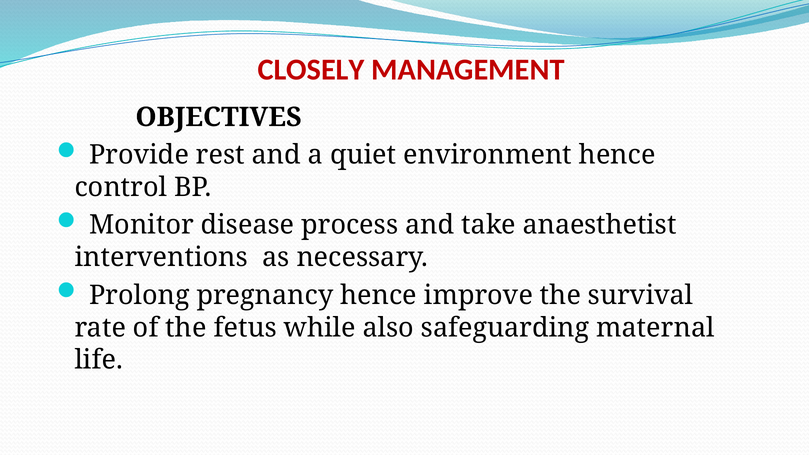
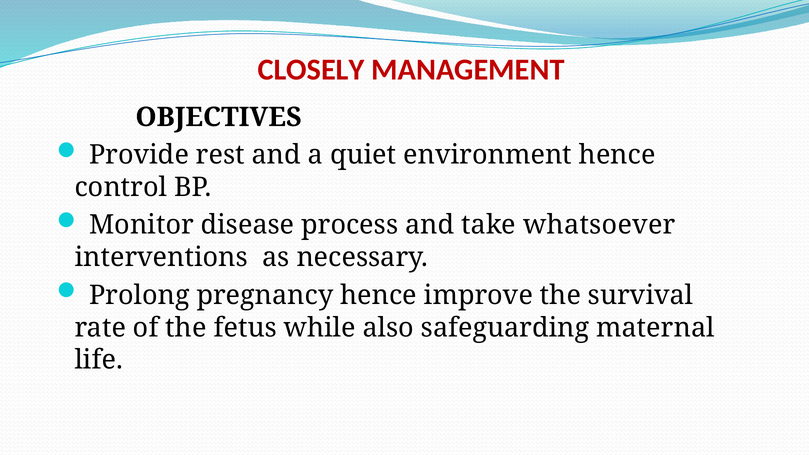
anaesthetist: anaesthetist -> whatsoever (599, 225)
